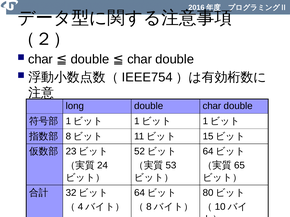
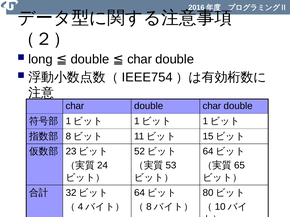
char: char -> long (40, 59)
long: long -> char (75, 106)
